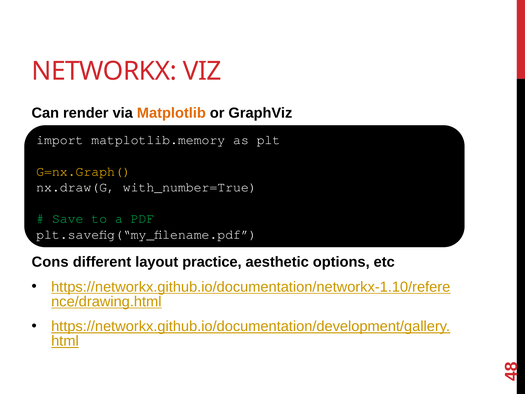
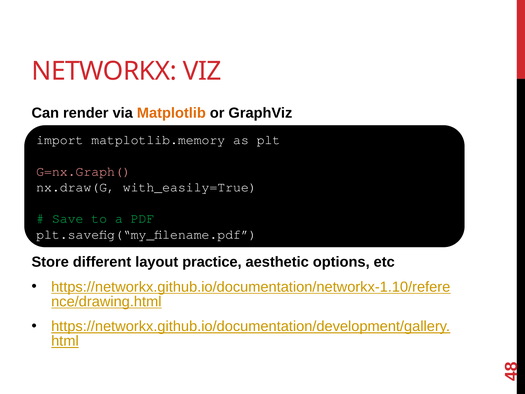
G=nx.Graph( colour: yellow -> pink (83, 171)
with_number=True: with_number=True -> with_easily=True (190, 187)
Cons: Cons -> Store (50, 262)
